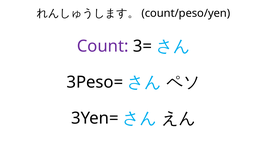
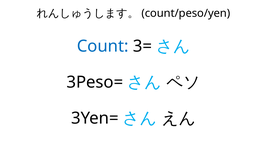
Count colour: purple -> blue (103, 46)
